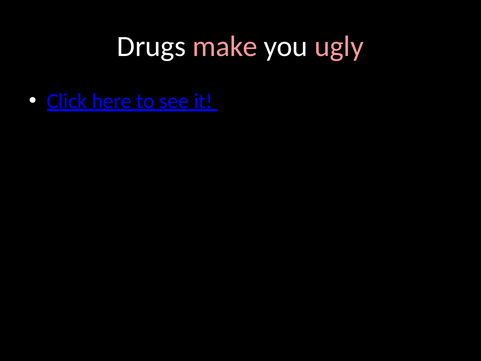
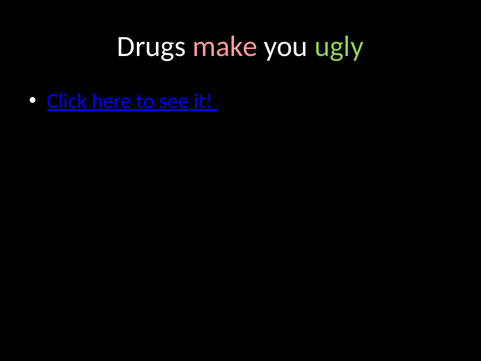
ugly colour: pink -> light green (339, 47)
